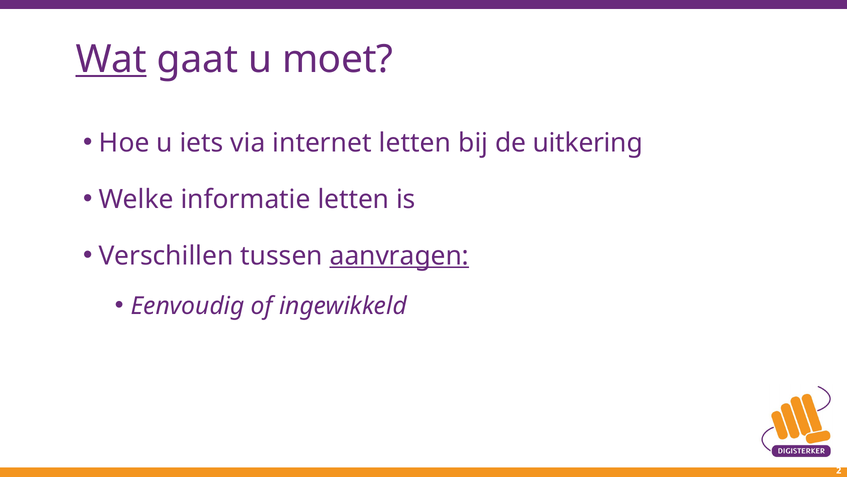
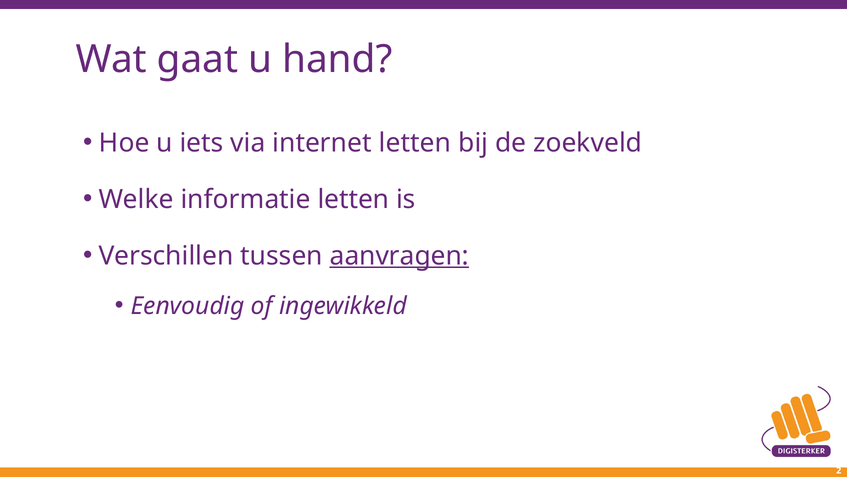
Wat underline: present -> none (111, 59)
moet: moet -> hand (337, 59)
uitkering: uitkering -> zoekveld (588, 143)
